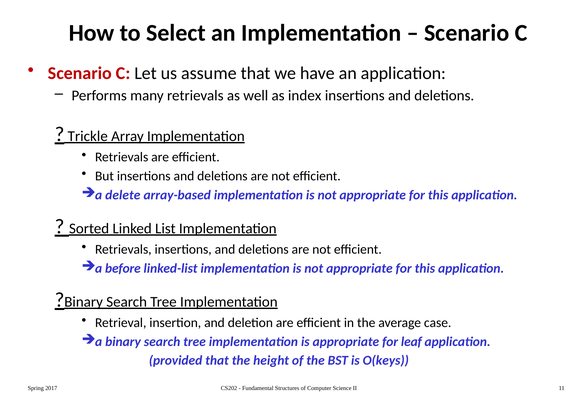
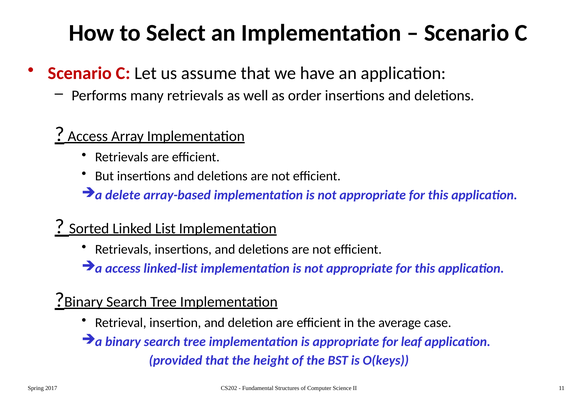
index: index -> order (305, 96)
Trickle: Trickle -> Access (88, 136)
a before: before -> access (123, 268)
